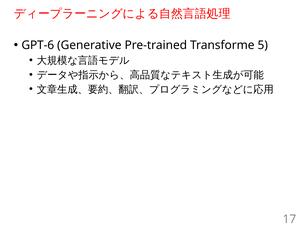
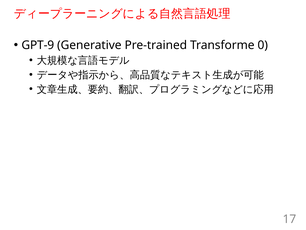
GPT-6: GPT-6 -> GPT-9 (38, 45)
5: 5 -> 0 (263, 45)
